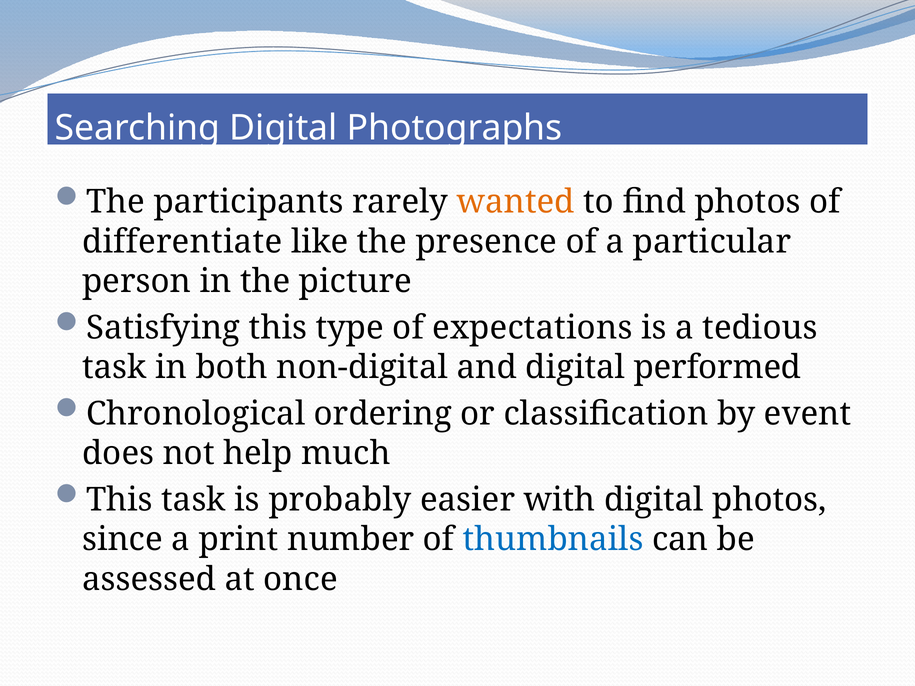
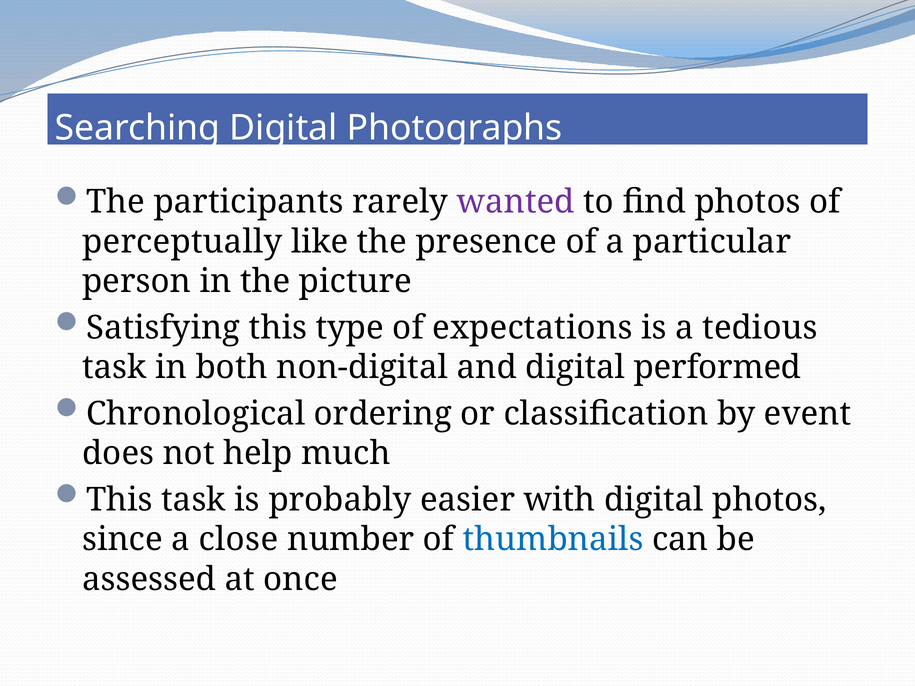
wanted colour: orange -> purple (516, 202)
differentiate: differentiate -> perceptually (182, 242)
print: print -> close (239, 540)
